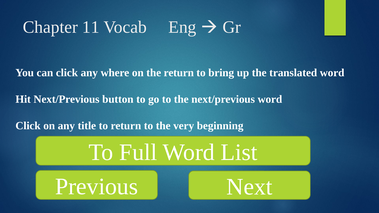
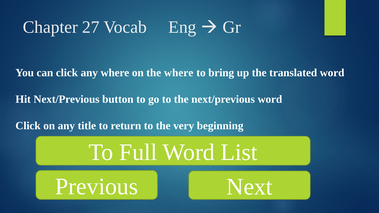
11: 11 -> 27 (91, 27)
the return: return -> where (179, 73)
